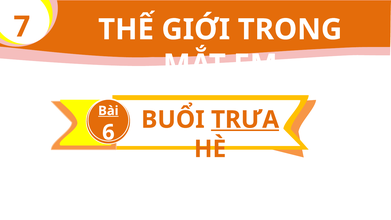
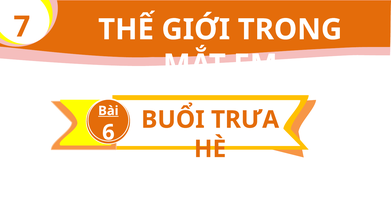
TRƯA underline: present -> none (245, 120)
